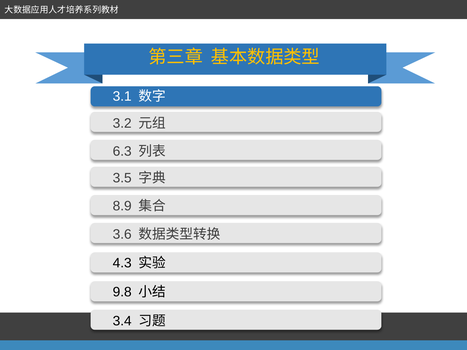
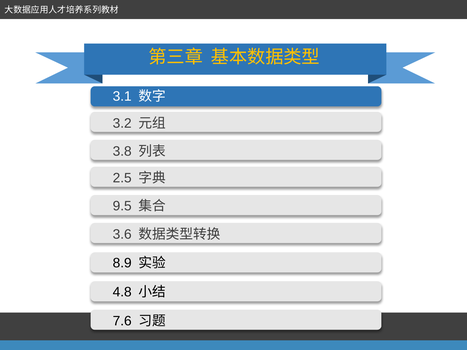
6.3: 6.3 -> 3.8 (122, 151)
3.5: 3.5 -> 2.5 (122, 178)
8.9: 8.9 -> 9.5 (122, 206)
4.3: 4.3 -> 8.9 (122, 263)
9.8: 9.8 -> 4.8 (122, 292)
3.4: 3.4 -> 7.6 (122, 321)
